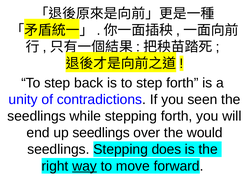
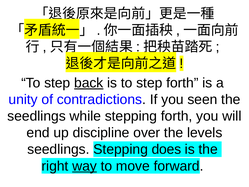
back underline: none -> present (89, 83)
up seedlings: seedlings -> discipline (101, 133)
would: would -> levels (205, 133)
